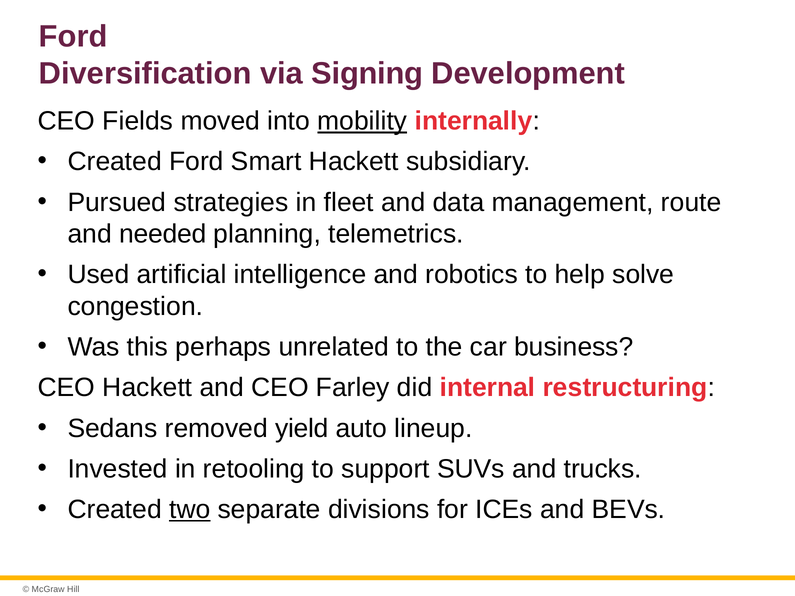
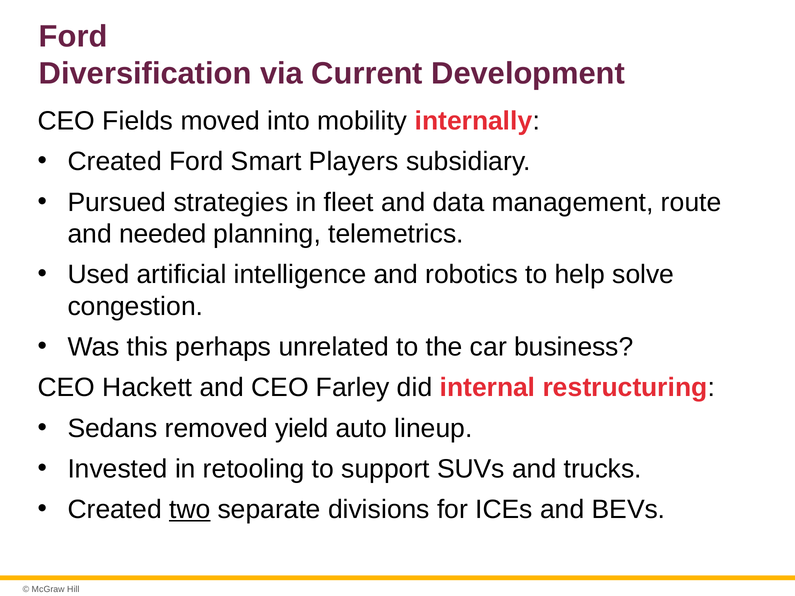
Signing: Signing -> Current (367, 74)
mobility underline: present -> none (362, 121)
Smart Hackett: Hackett -> Players (354, 162)
